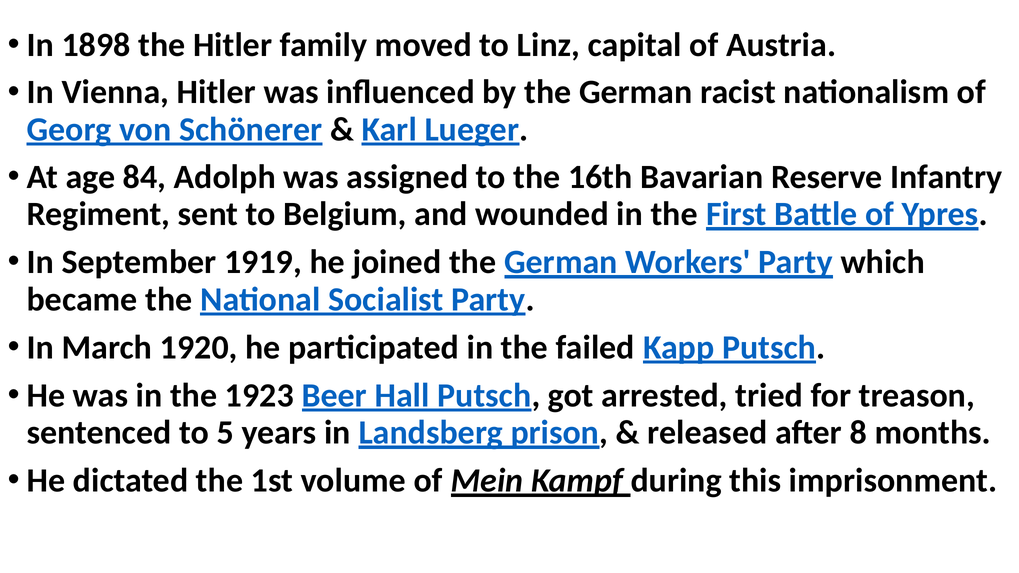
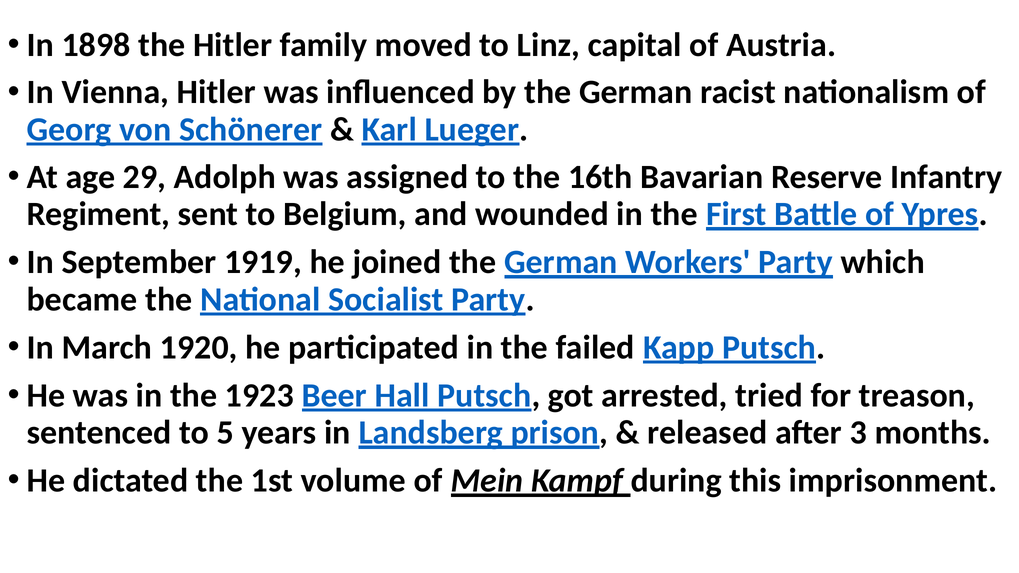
84: 84 -> 29 (145, 177)
8: 8 -> 3 (858, 433)
